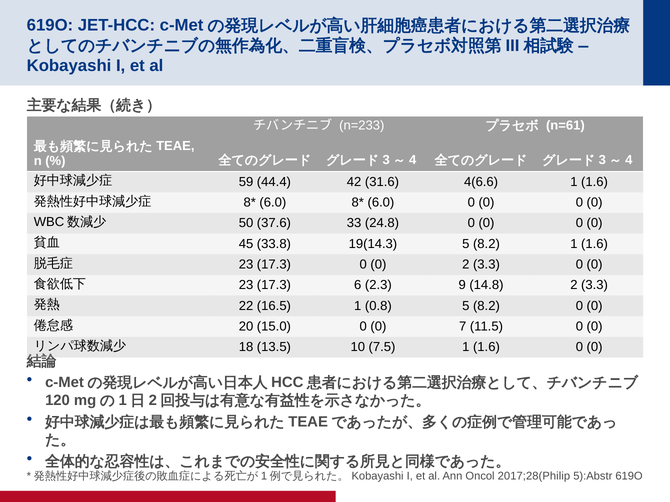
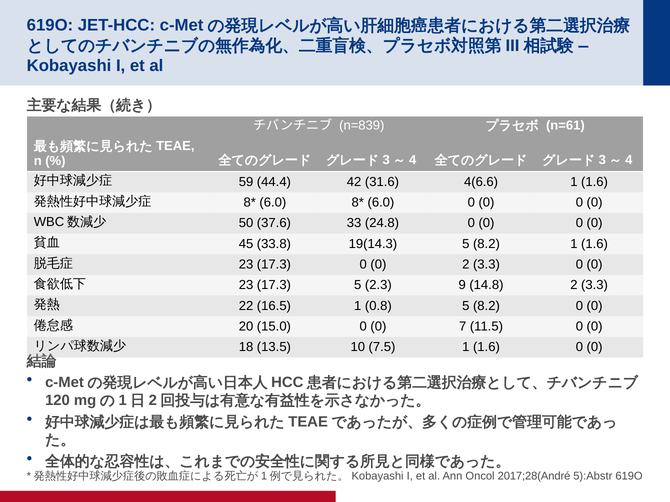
n=233: n=233 -> n=839 (362, 126)
17.3 6: 6 -> 5 (358, 285)
2017;28(Philip: 2017;28(Philip -> 2017;28(André (534, 476)
